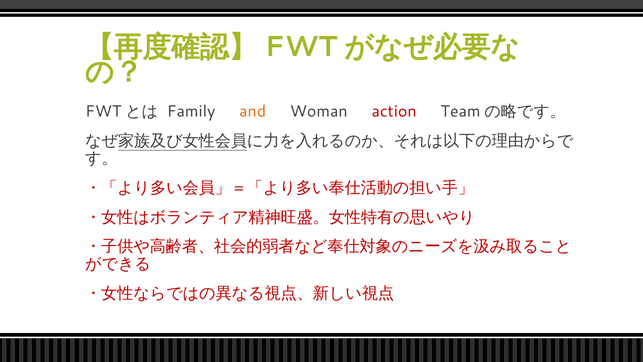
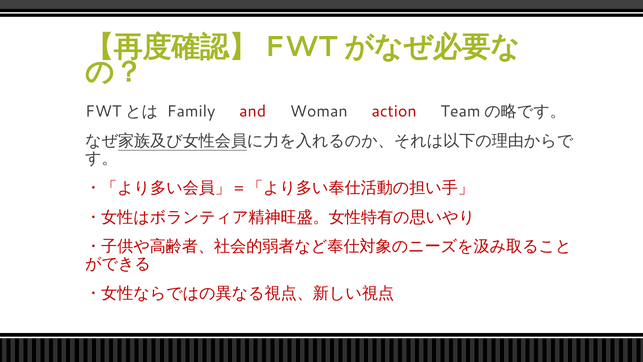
and colour: orange -> red (253, 112)
